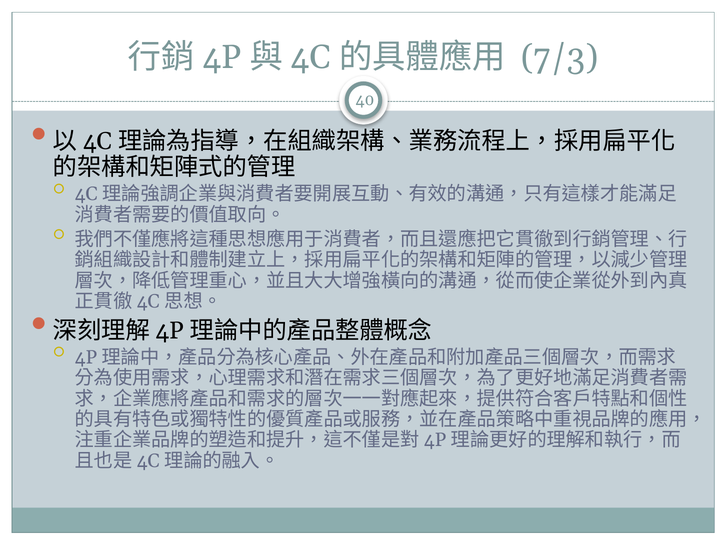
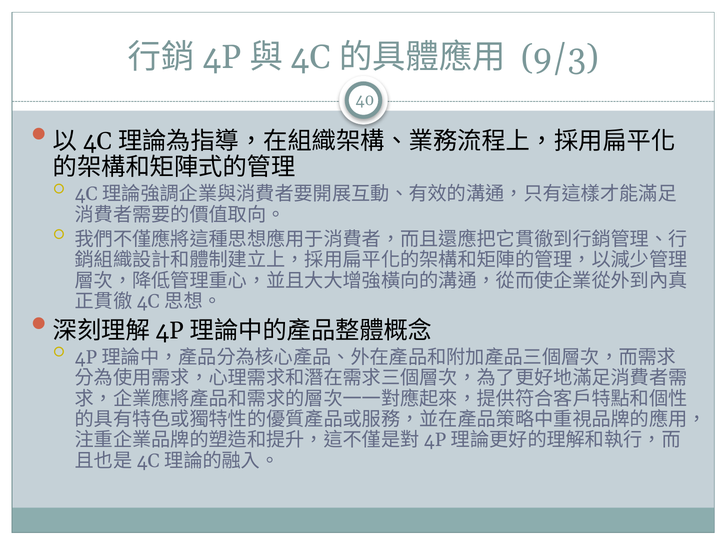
7/3: 7/3 -> 9/3 (560, 57)
